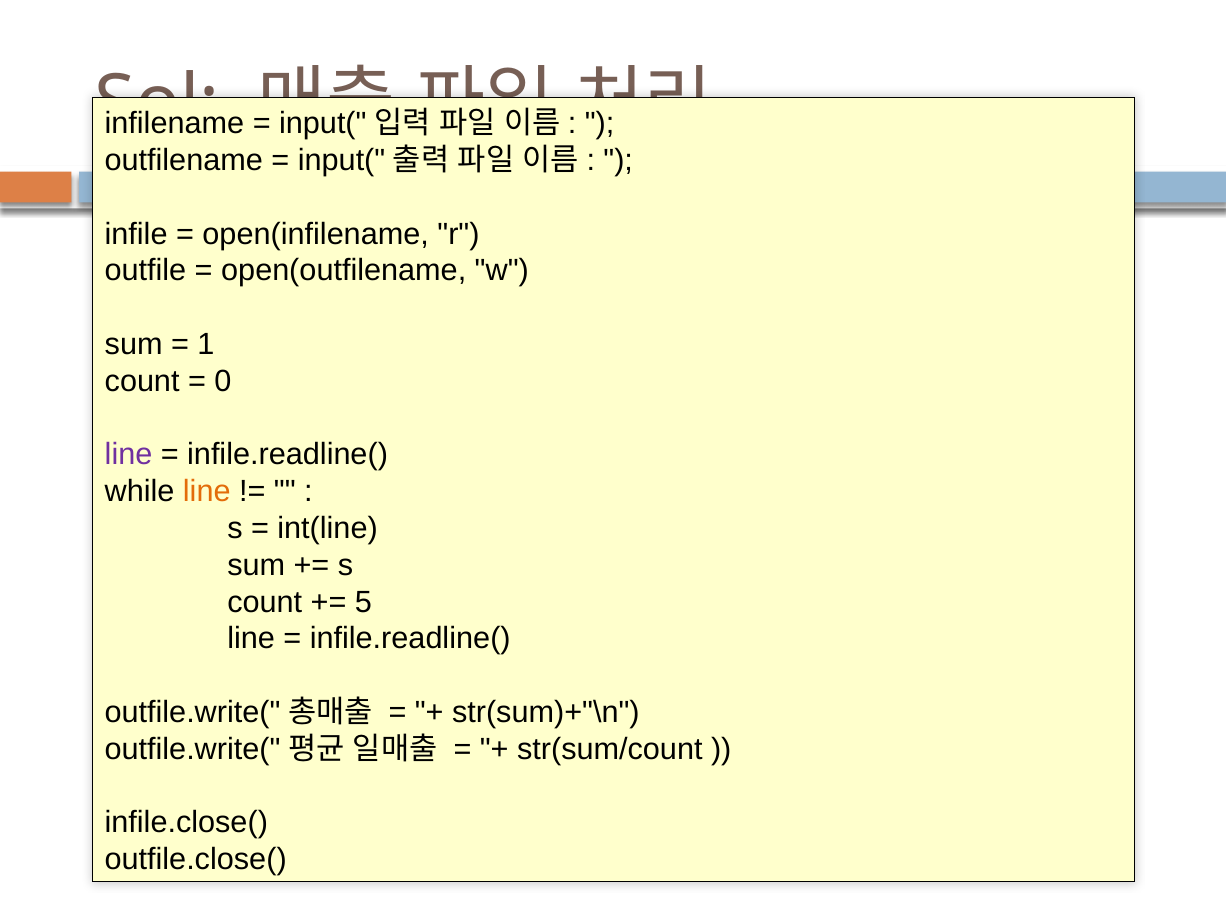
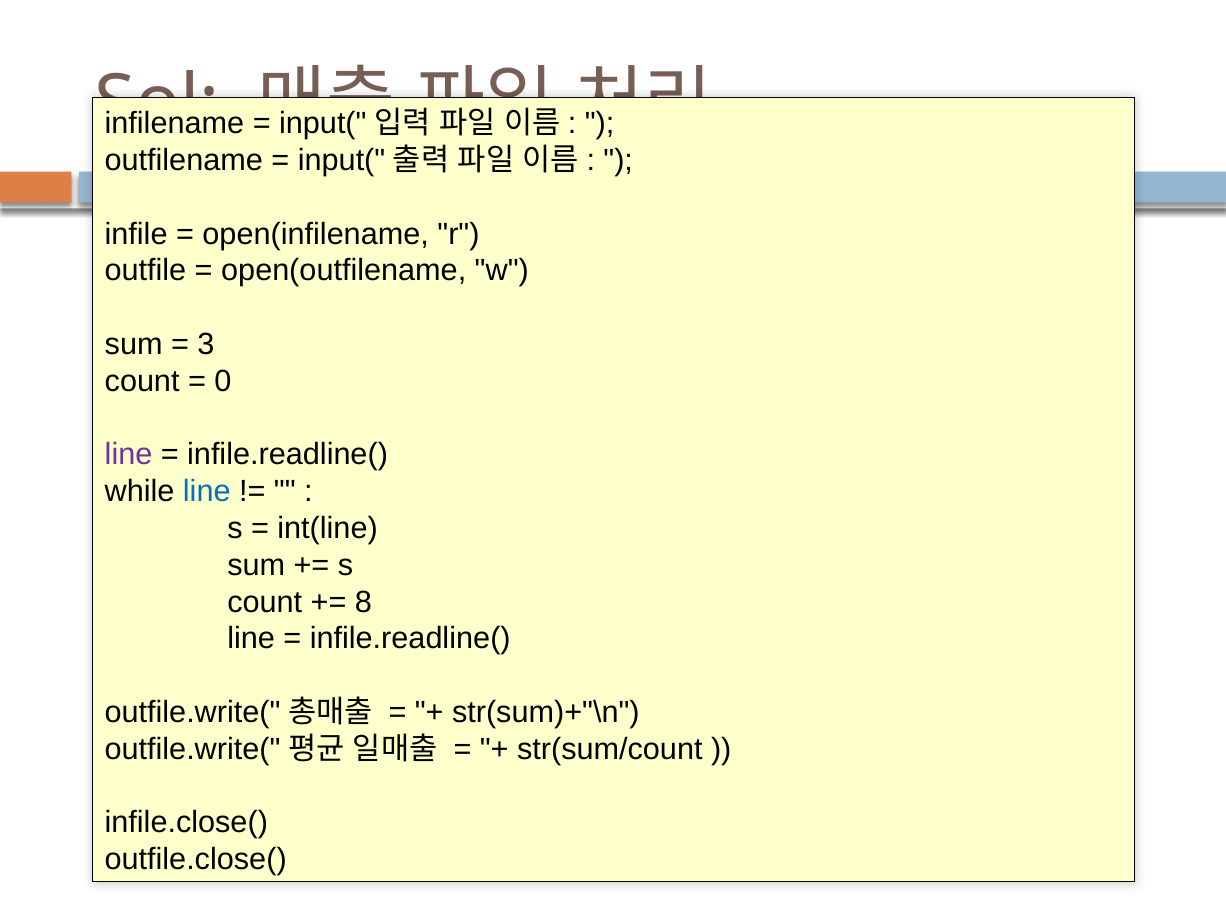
1: 1 -> 3 (206, 344)
line colour: orange -> blue (207, 491)
5: 5 -> 8 (363, 602)
